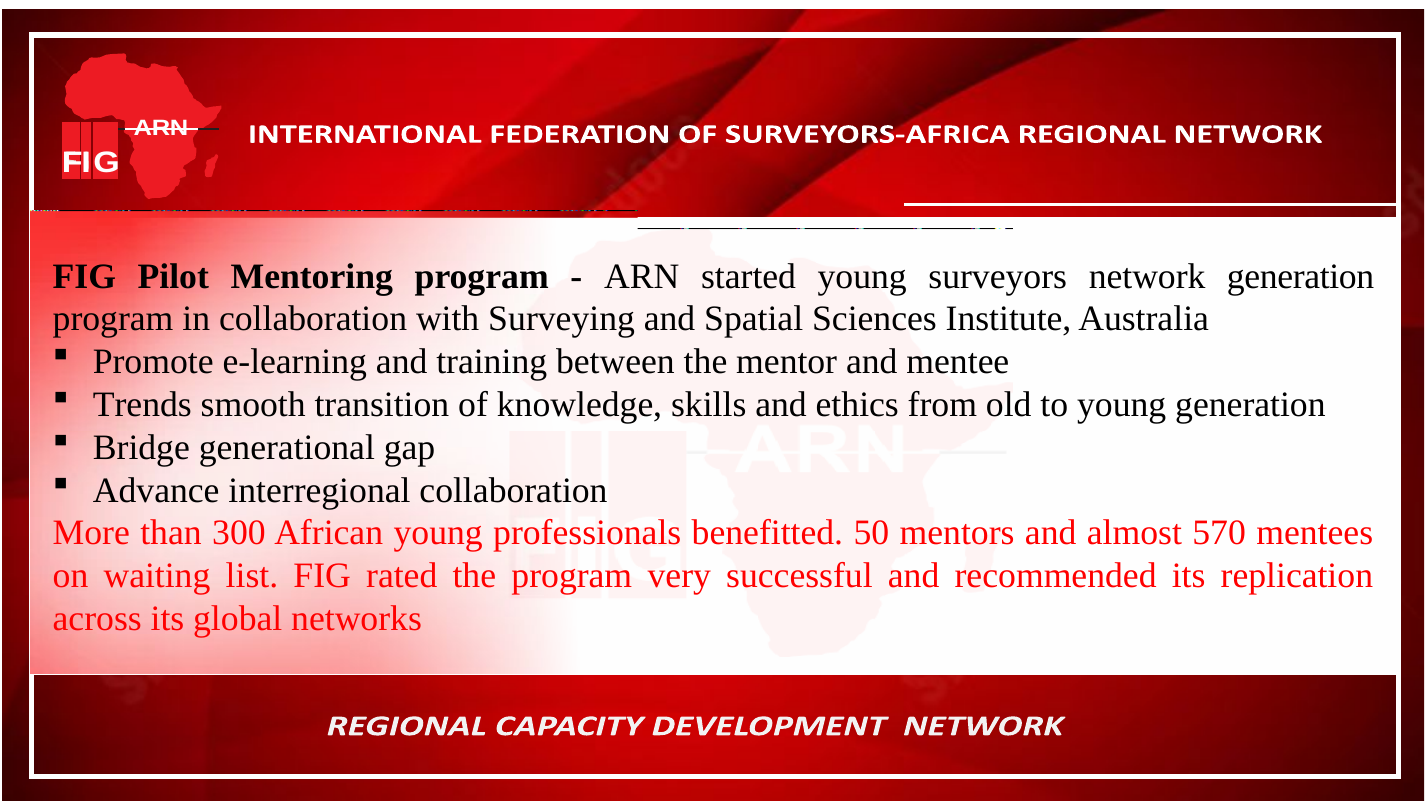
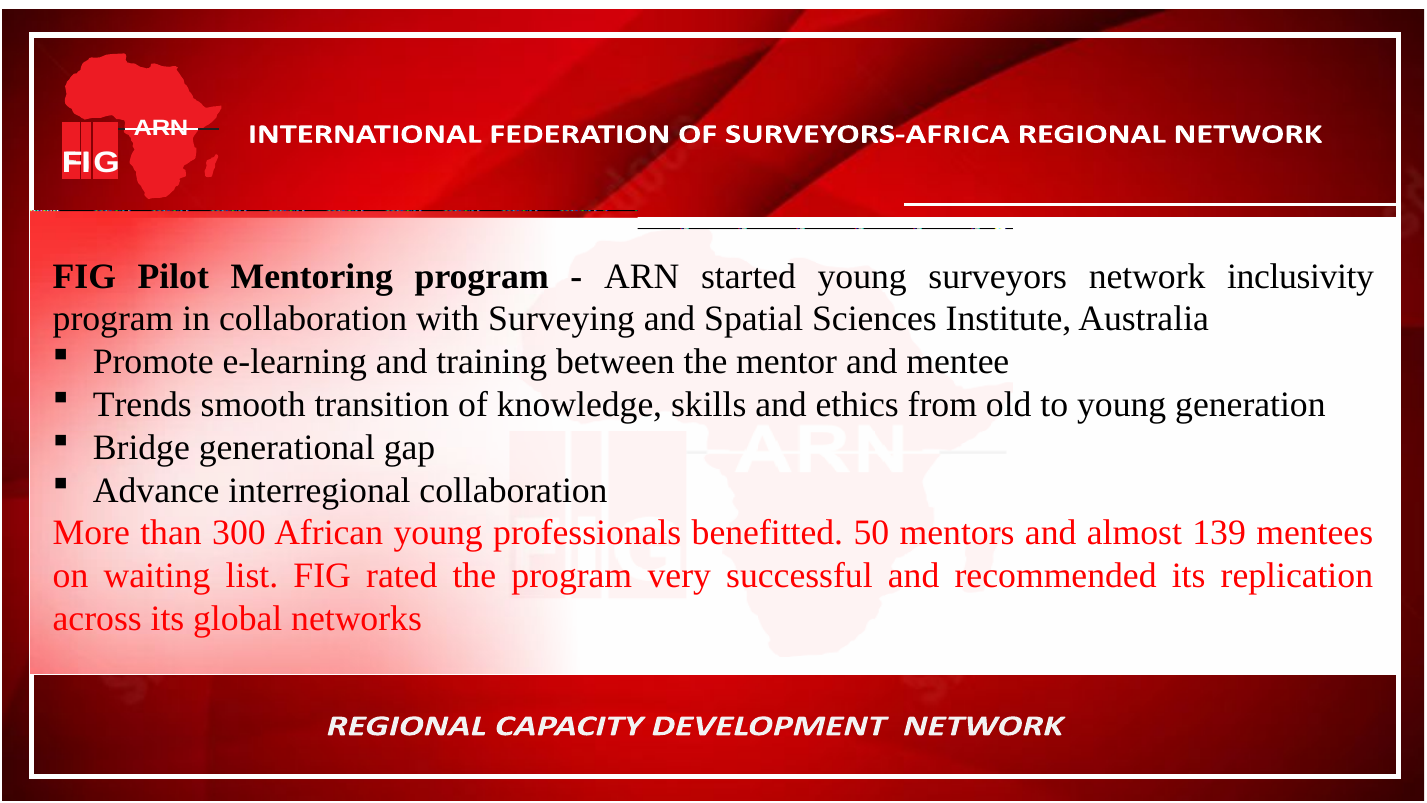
network generation: generation -> inclusivity (1301, 276)
570: 570 -> 139 (1219, 533)
